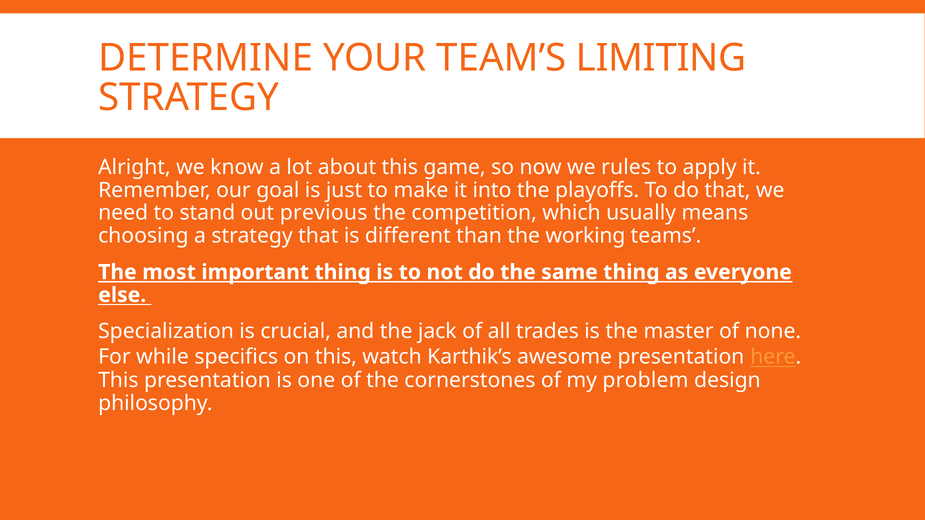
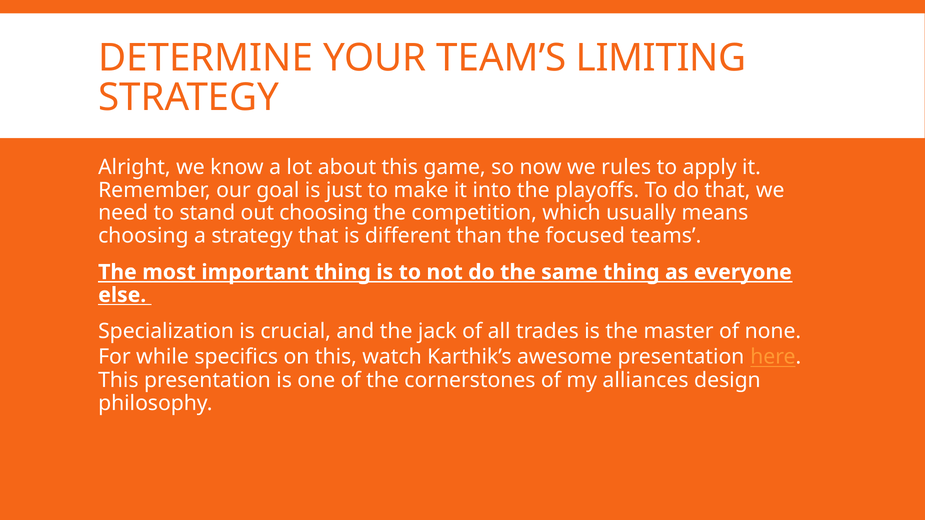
out previous: previous -> choosing (324, 213)
working: working -> focused (585, 236)
problem: problem -> alliances (646, 380)
